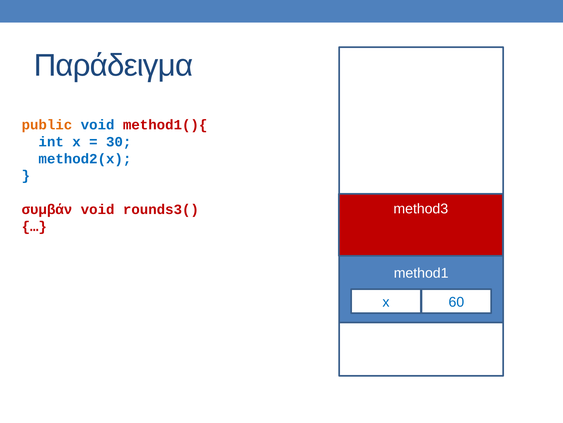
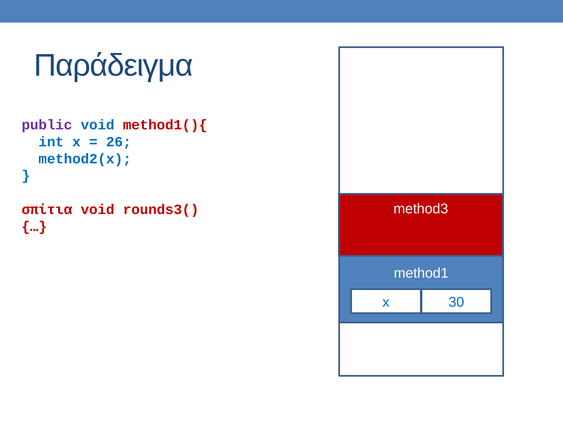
public colour: orange -> purple (47, 125)
30: 30 -> 26 (119, 142)
συμβάν: συμβάν -> σπίτια (47, 209)
60: 60 -> 30 (456, 302)
